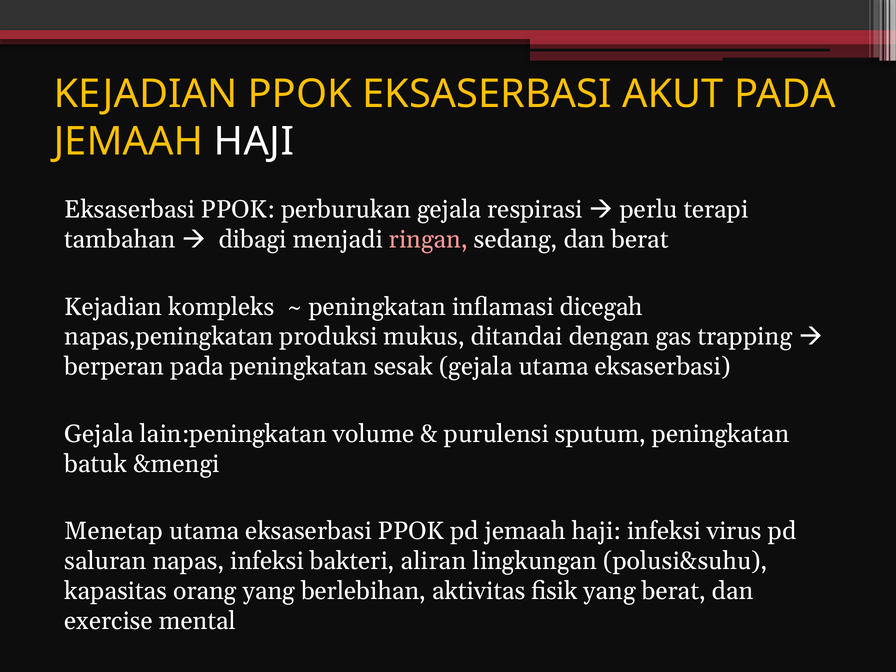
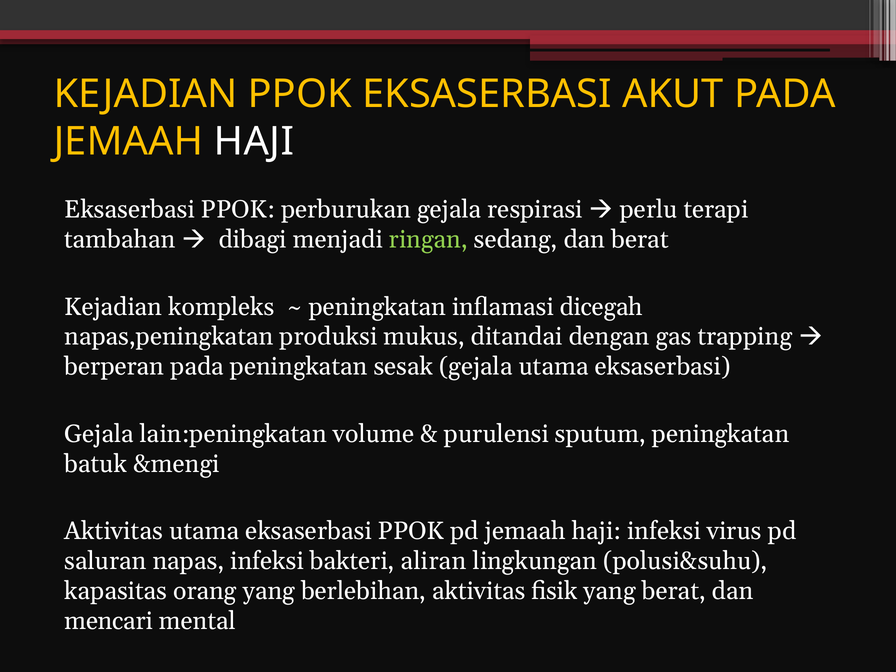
ringan colour: pink -> light green (428, 240)
Menetap: Menetap -> Aktivitas (114, 531)
exercise: exercise -> mencari (109, 621)
